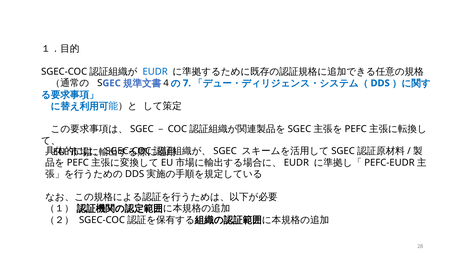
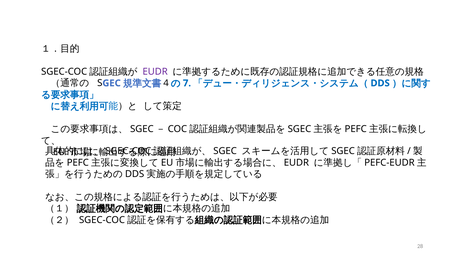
EUDR colour: blue -> purple (155, 72)
